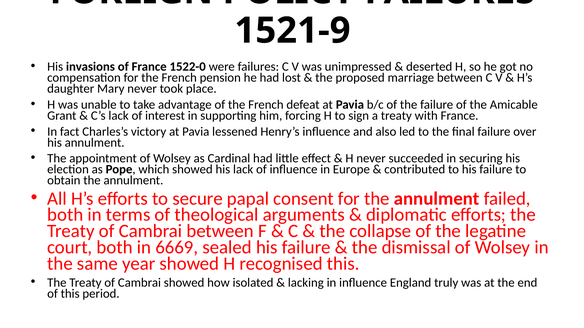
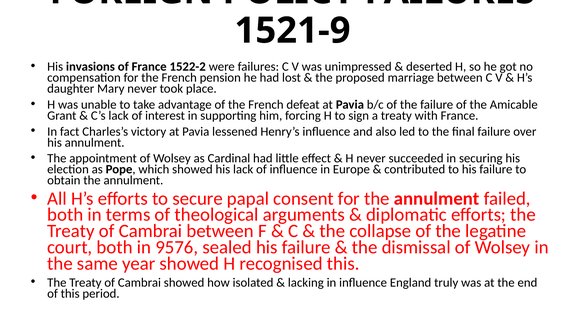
1522-0: 1522-0 -> 1522-2 (188, 67)
6669: 6669 -> 9576 (177, 248)
